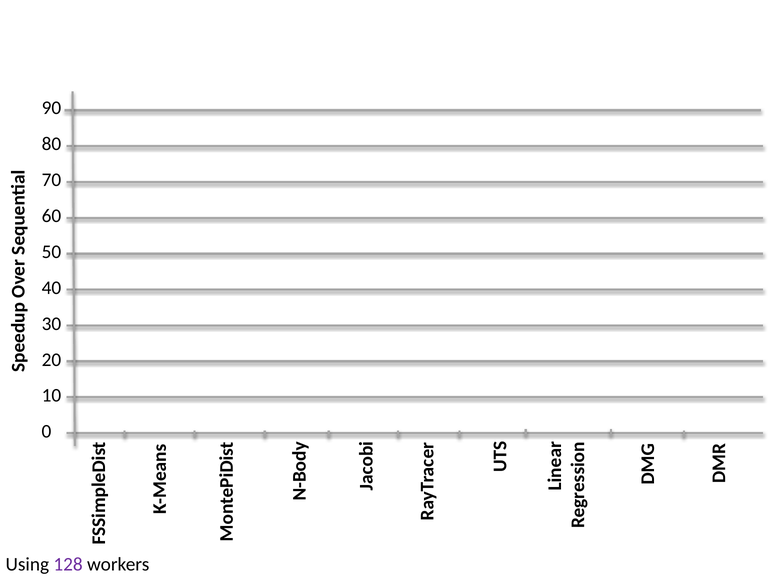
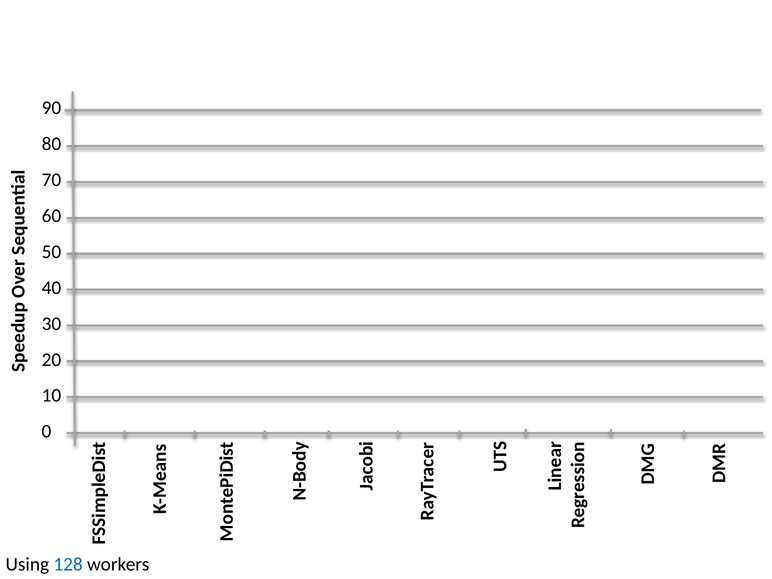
128 colour: purple -> blue (68, 564)
